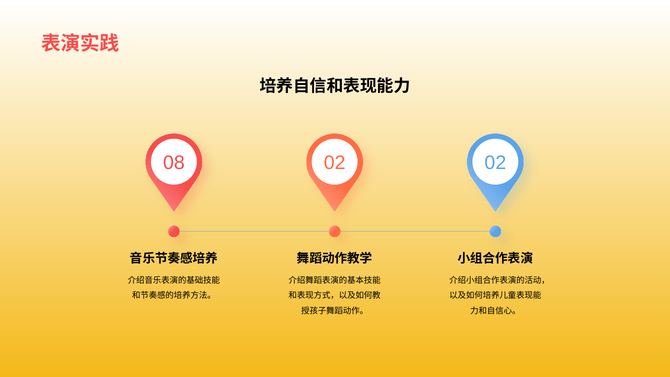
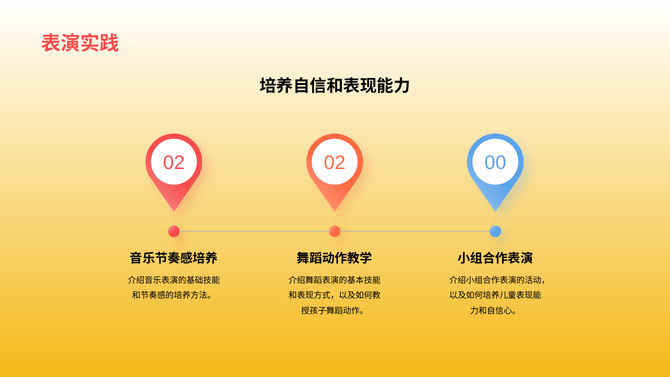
8: 8 -> 2 (179, 163)
2: 2 -> 0 (501, 163)
